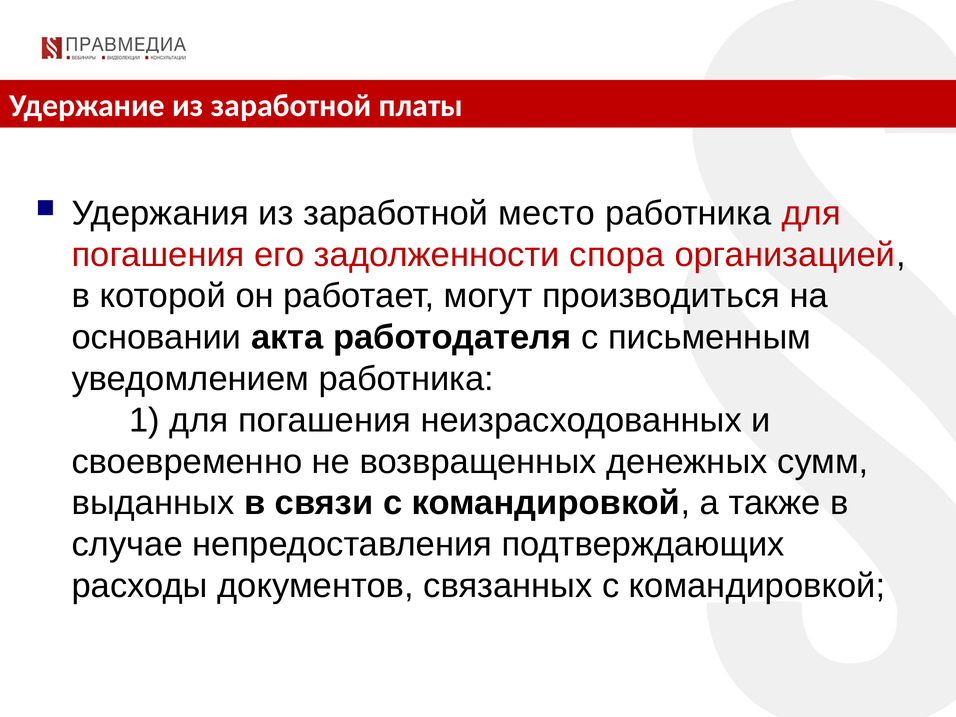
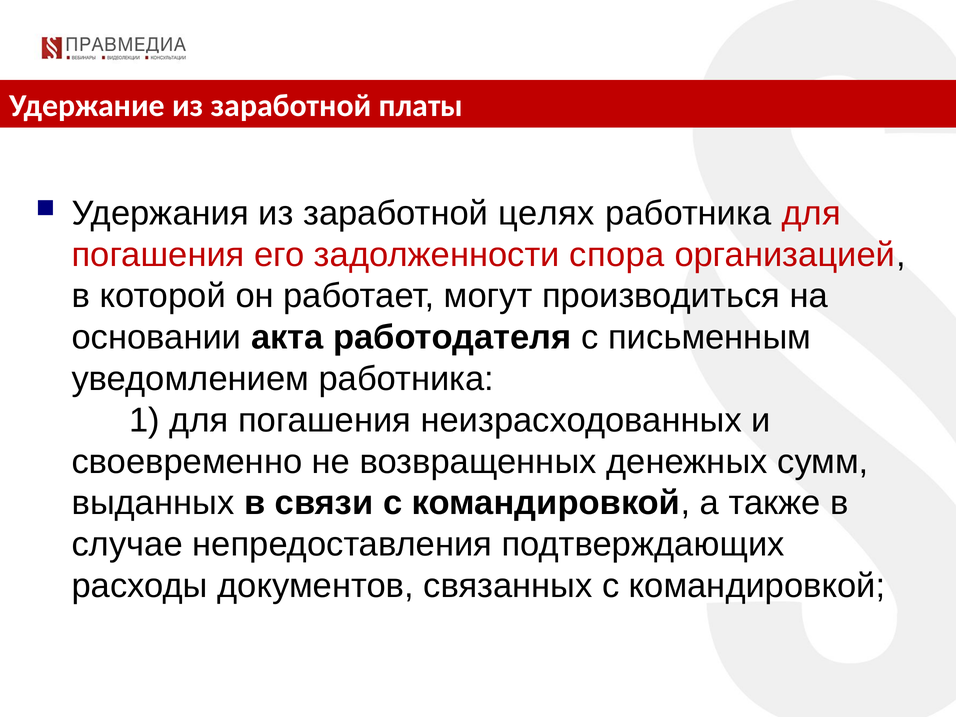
место: место -> целях (547, 213)
